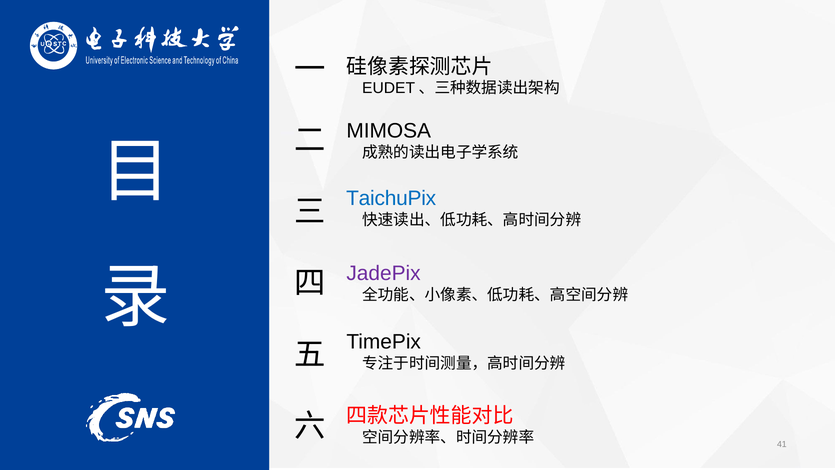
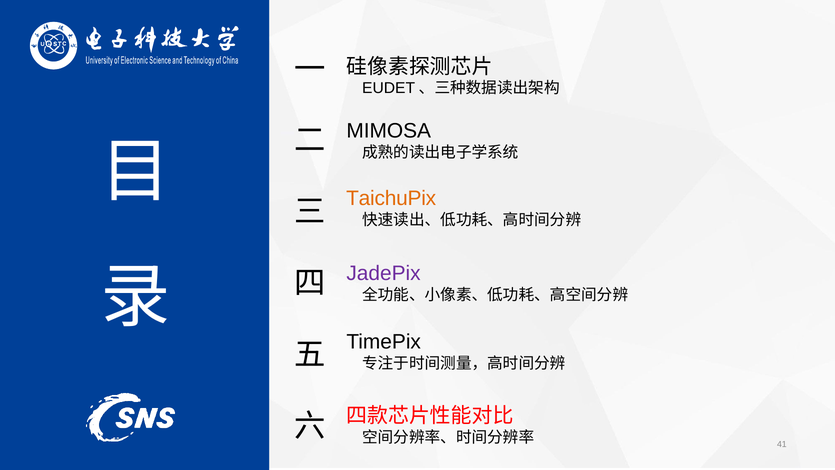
TaichuPix colour: blue -> orange (391, 198)
